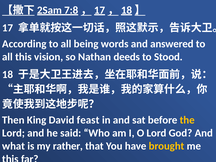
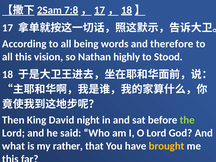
answered: answered -> therefore (172, 44)
deeds: deeds -> highly (127, 57)
feast: feast -> night (88, 120)
the colour: yellow -> light green (187, 120)
